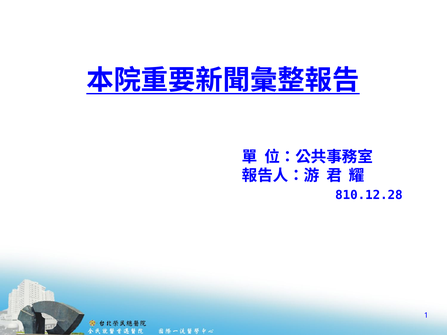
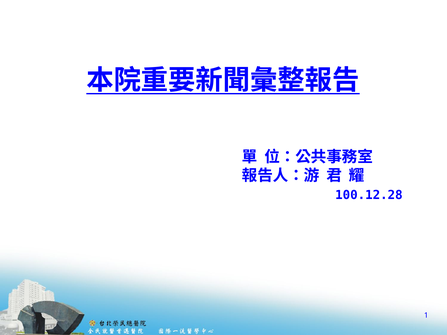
810.12.28: 810.12.28 -> 100.12.28 (369, 195)
